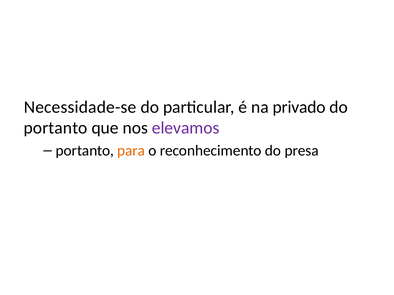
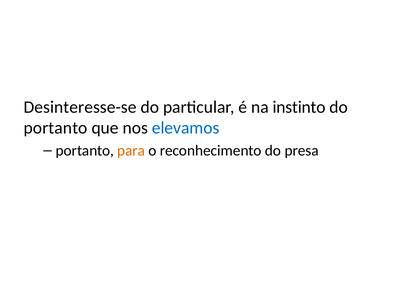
Necessidade-se: Necessidade-se -> Desinteresse-se (80, 107)
privado: privado -> instinto (299, 107)
elevamos colour: purple -> blue (186, 128)
